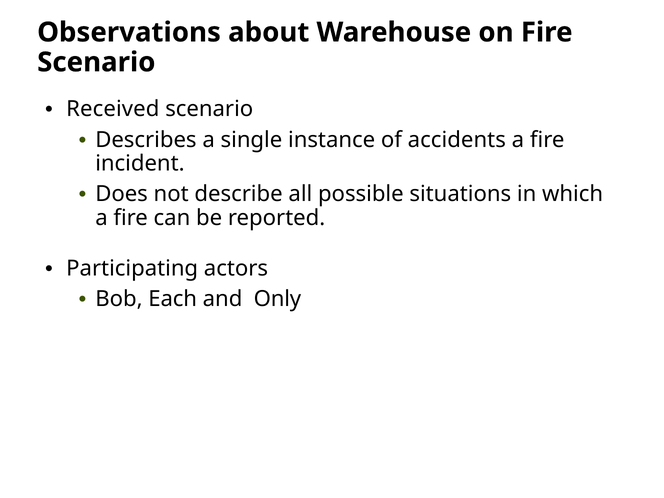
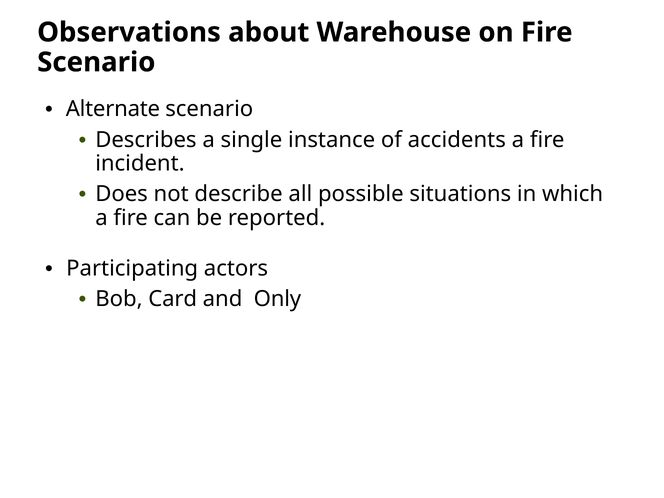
Received: Received -> Alternate (113, 109)
Each: Each -> Card (173, 299)
